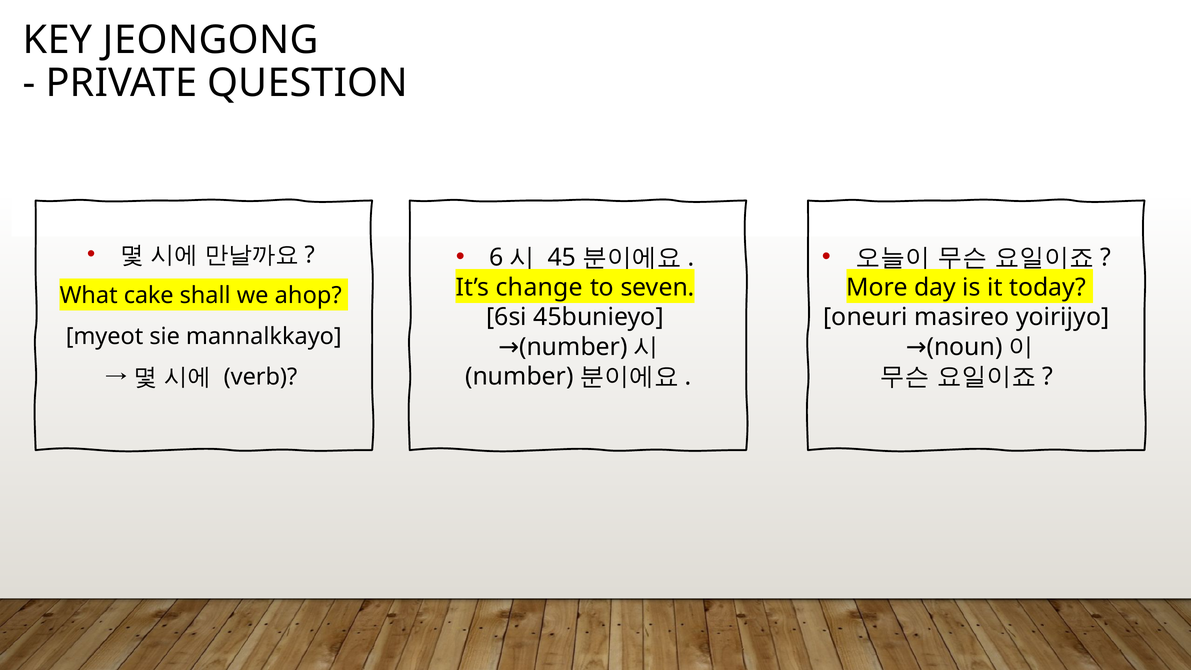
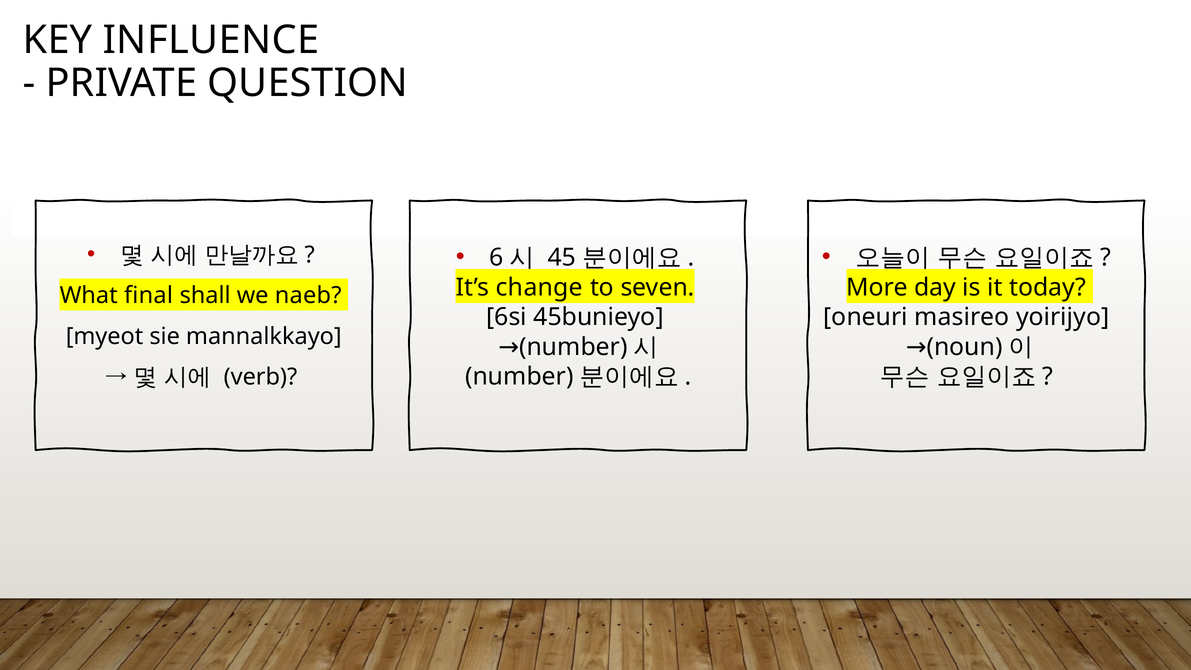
JEONGONG: JEONGONG -> INFLUENCE (211, 40)
cake: cake -> final (149, 296)
ahop: ahop -> naeb (308, 296)
